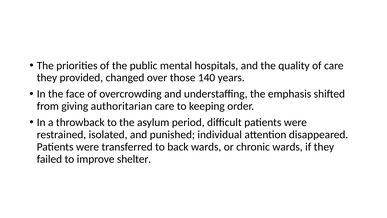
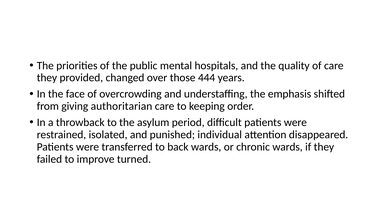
140: 140 -> 444 (207, 78)
shelter: shelter -> turned (134, 159)
